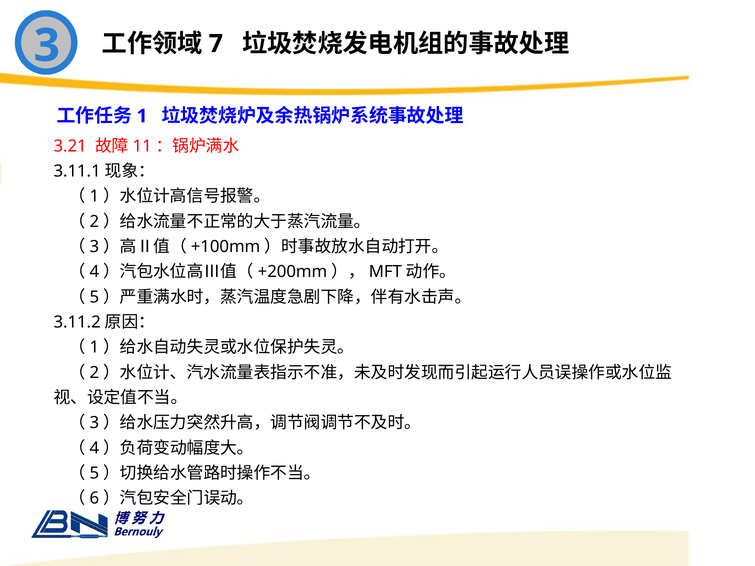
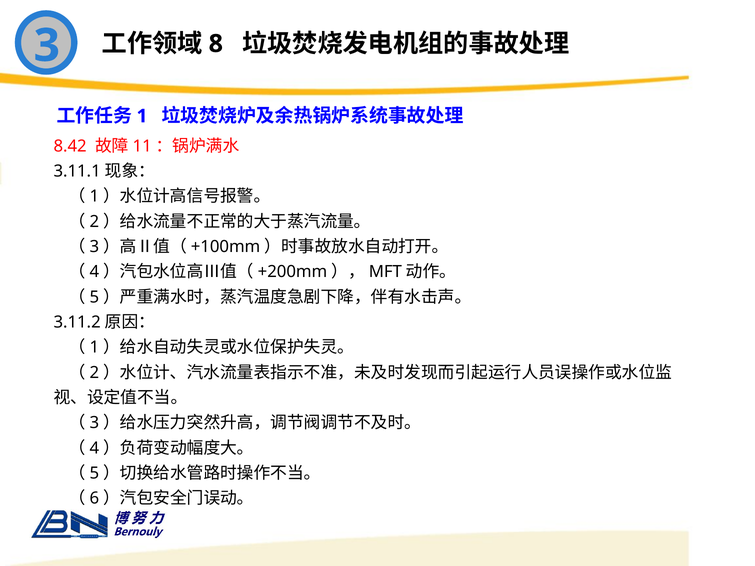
7: 7 -> 8 (216, 44)
3.21: 3.21 -> 8.42 (70, 146)
